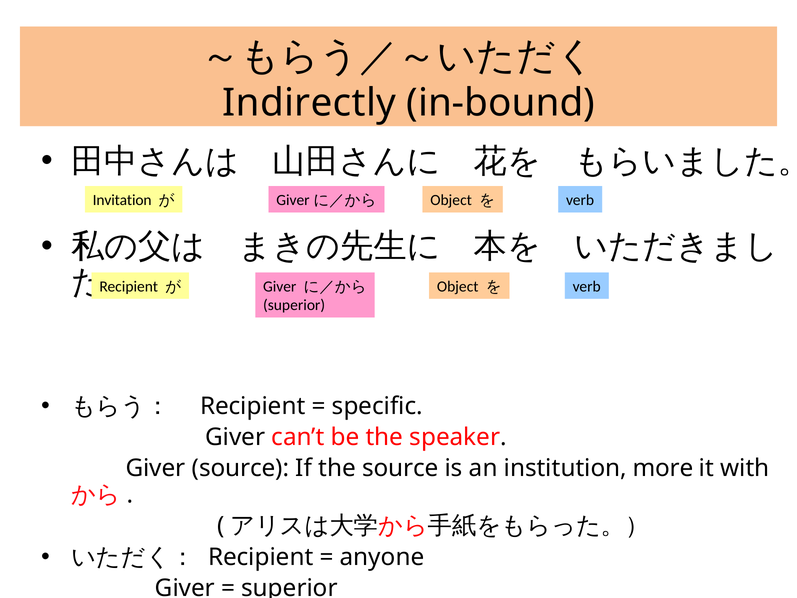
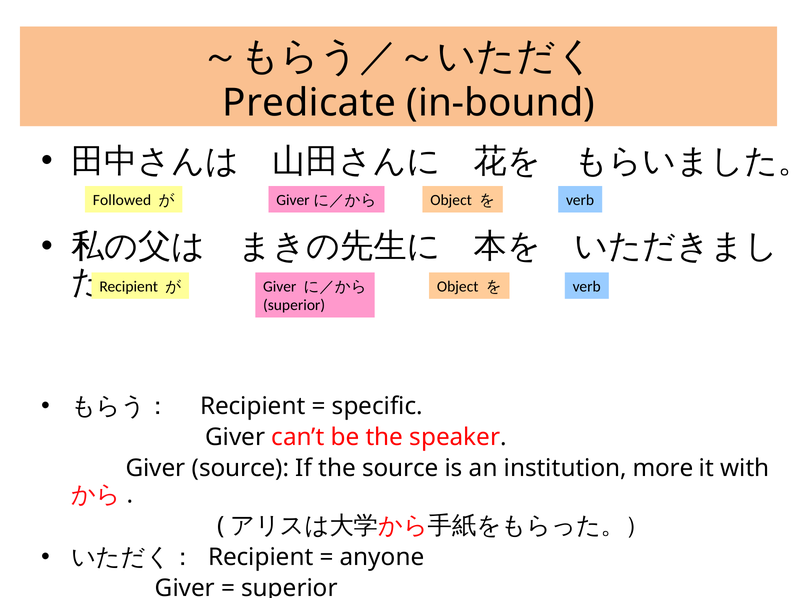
Indirectly: Indirectly -> Predicate (309, 103)
Invitation: Invitation -> Followed (122, 200)
